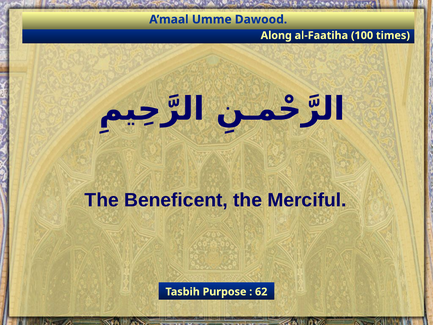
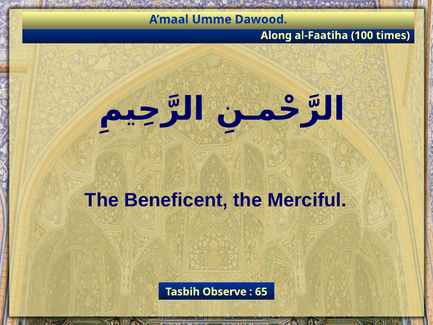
Purpose: Purpose -> Observe (225, 292)
62: 62 -> 65 (261, 292)
